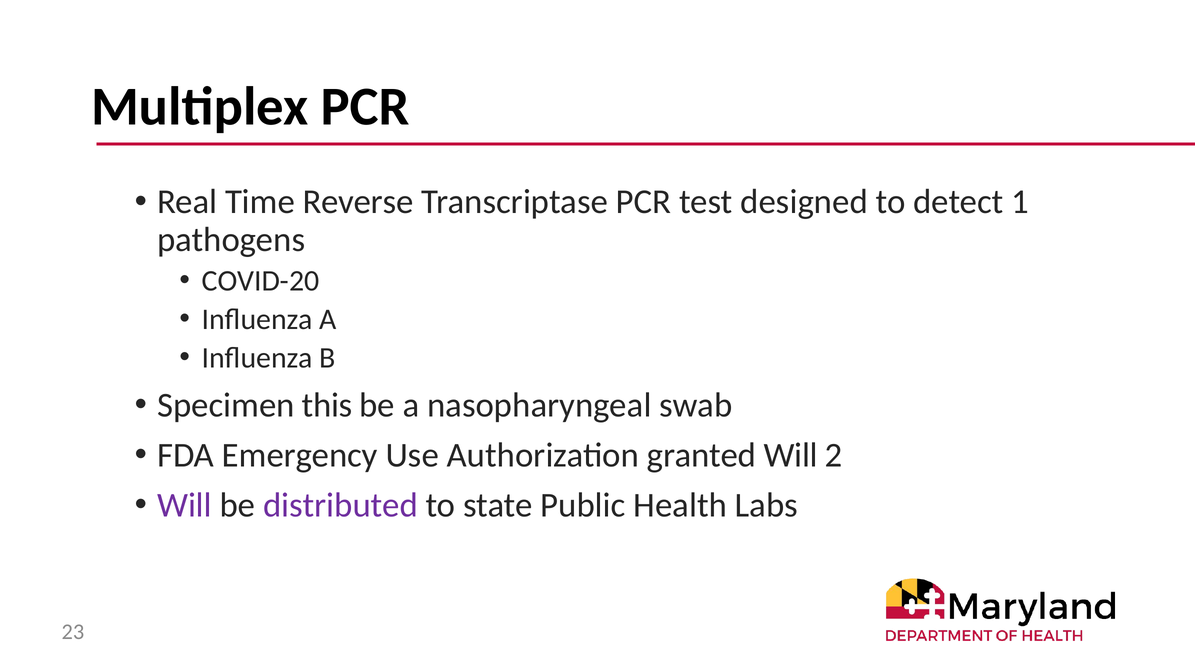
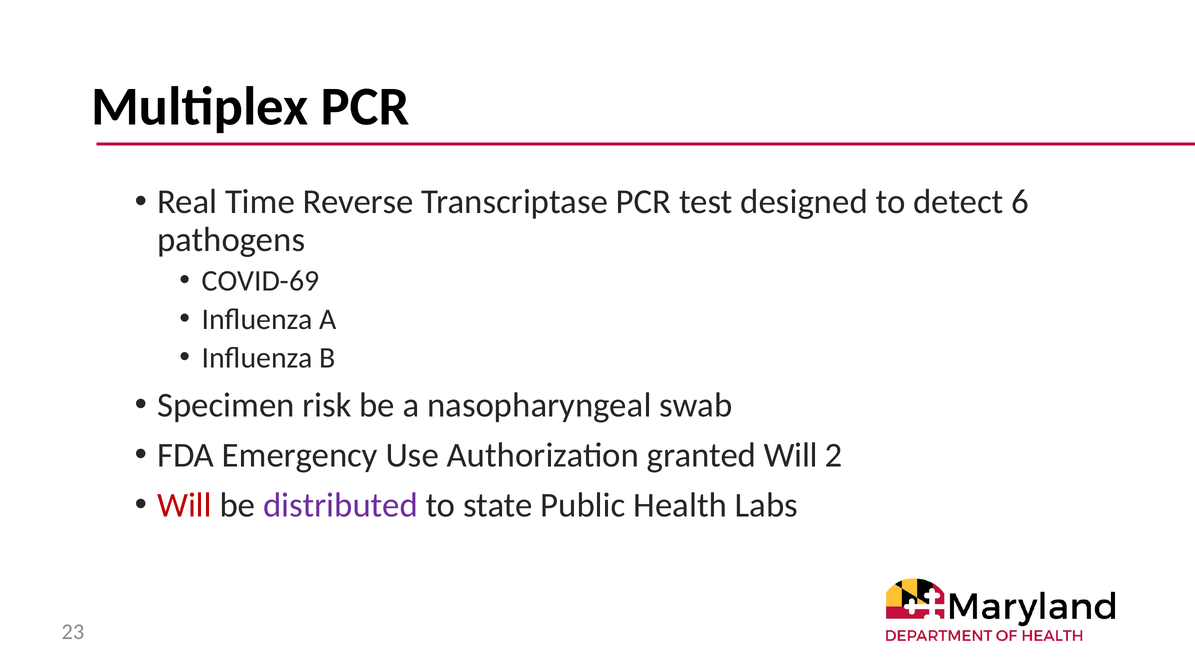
1: 1 -> 6 (1020, 202)
COVID-20: COVID-20 -> COVID-69 (261, 281)
this: this -> risk (327, 405)
Will colour: purple -> red (184, 505)
